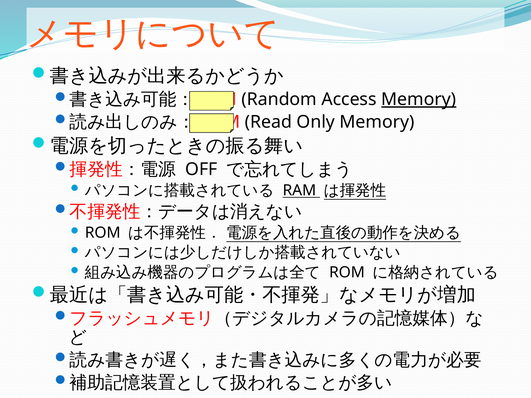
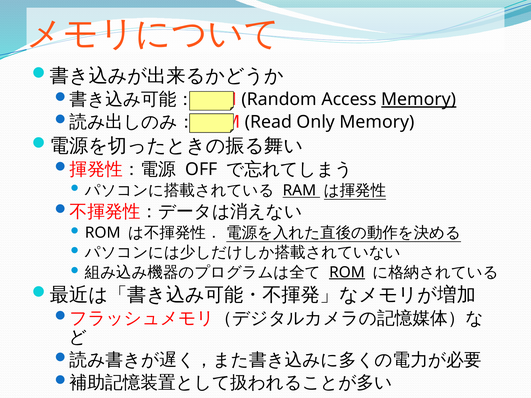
ROM underline: none -> present (347, 272)
